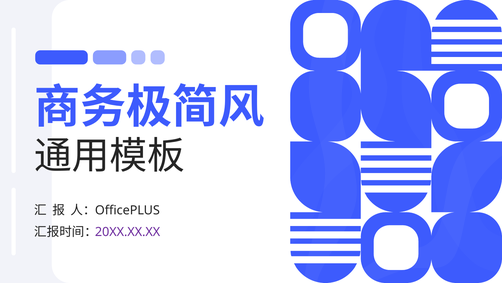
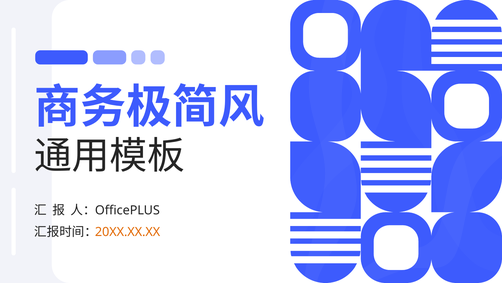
20XX.XX.XX colour: purple -> orange (128, 231)
